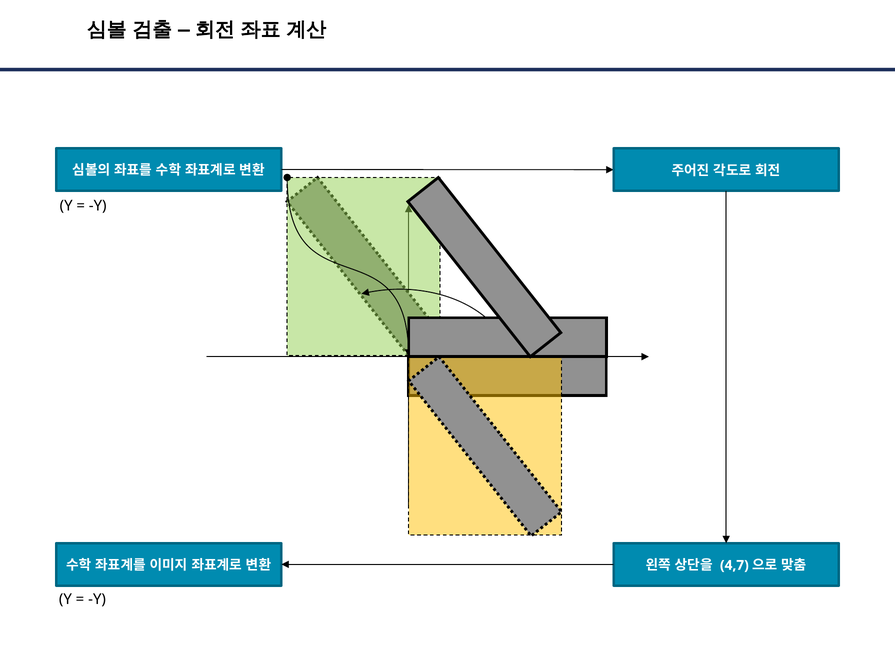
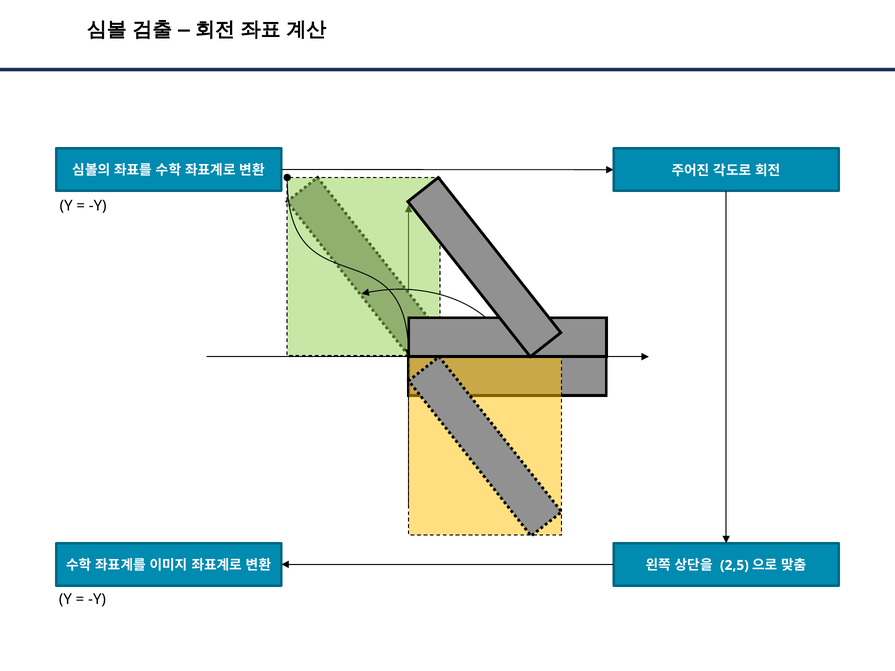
4,7: 4,7 -> 2,5 (734, 566)
